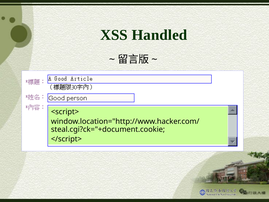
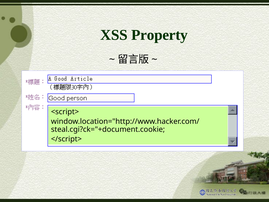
Handled: Handled -> Property (160, 35)
